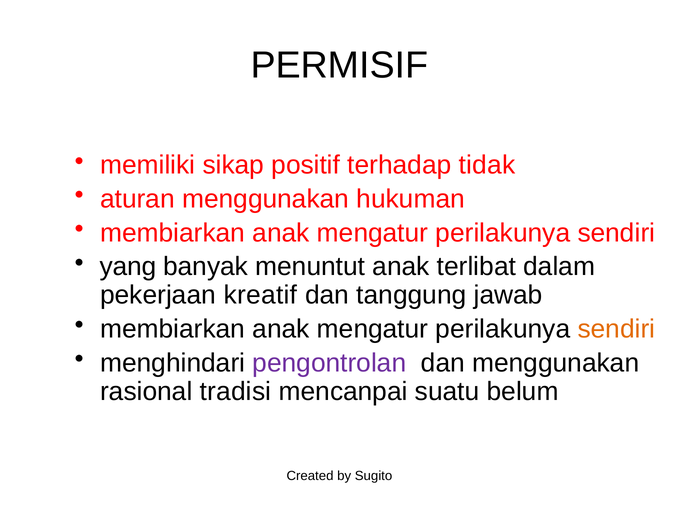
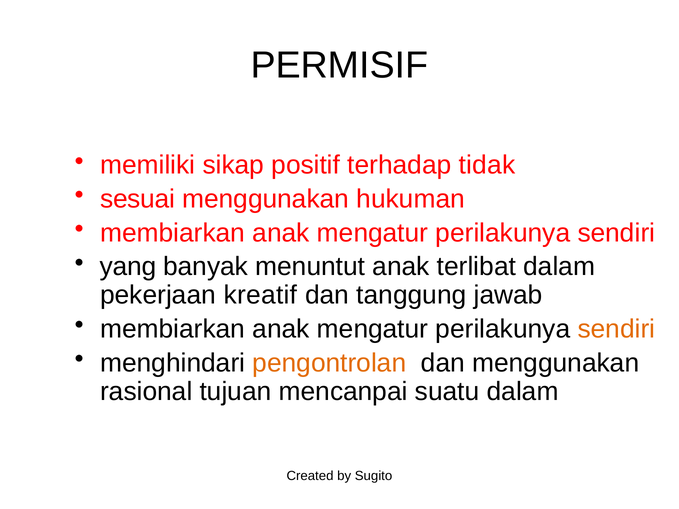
aturan: aturan -> sesuai (138, 199)
pengontrolan colour: purple -> orange (329, 363)
tradisi: tradisi -> tujuan (236, 391)
suatu belum: belum -> dalam (523, 391)
